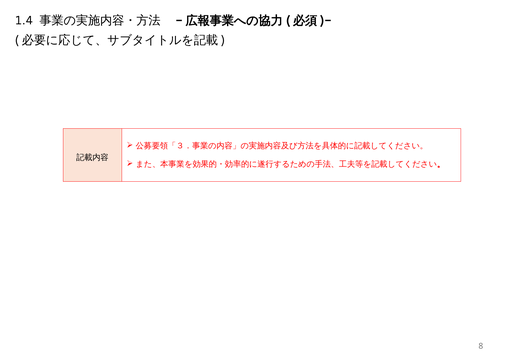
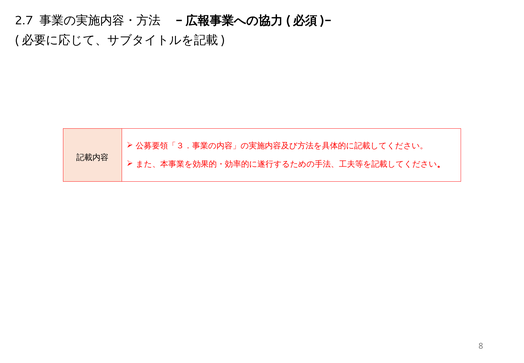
1.4: 1.4 -> 2.7 (24, 20)
